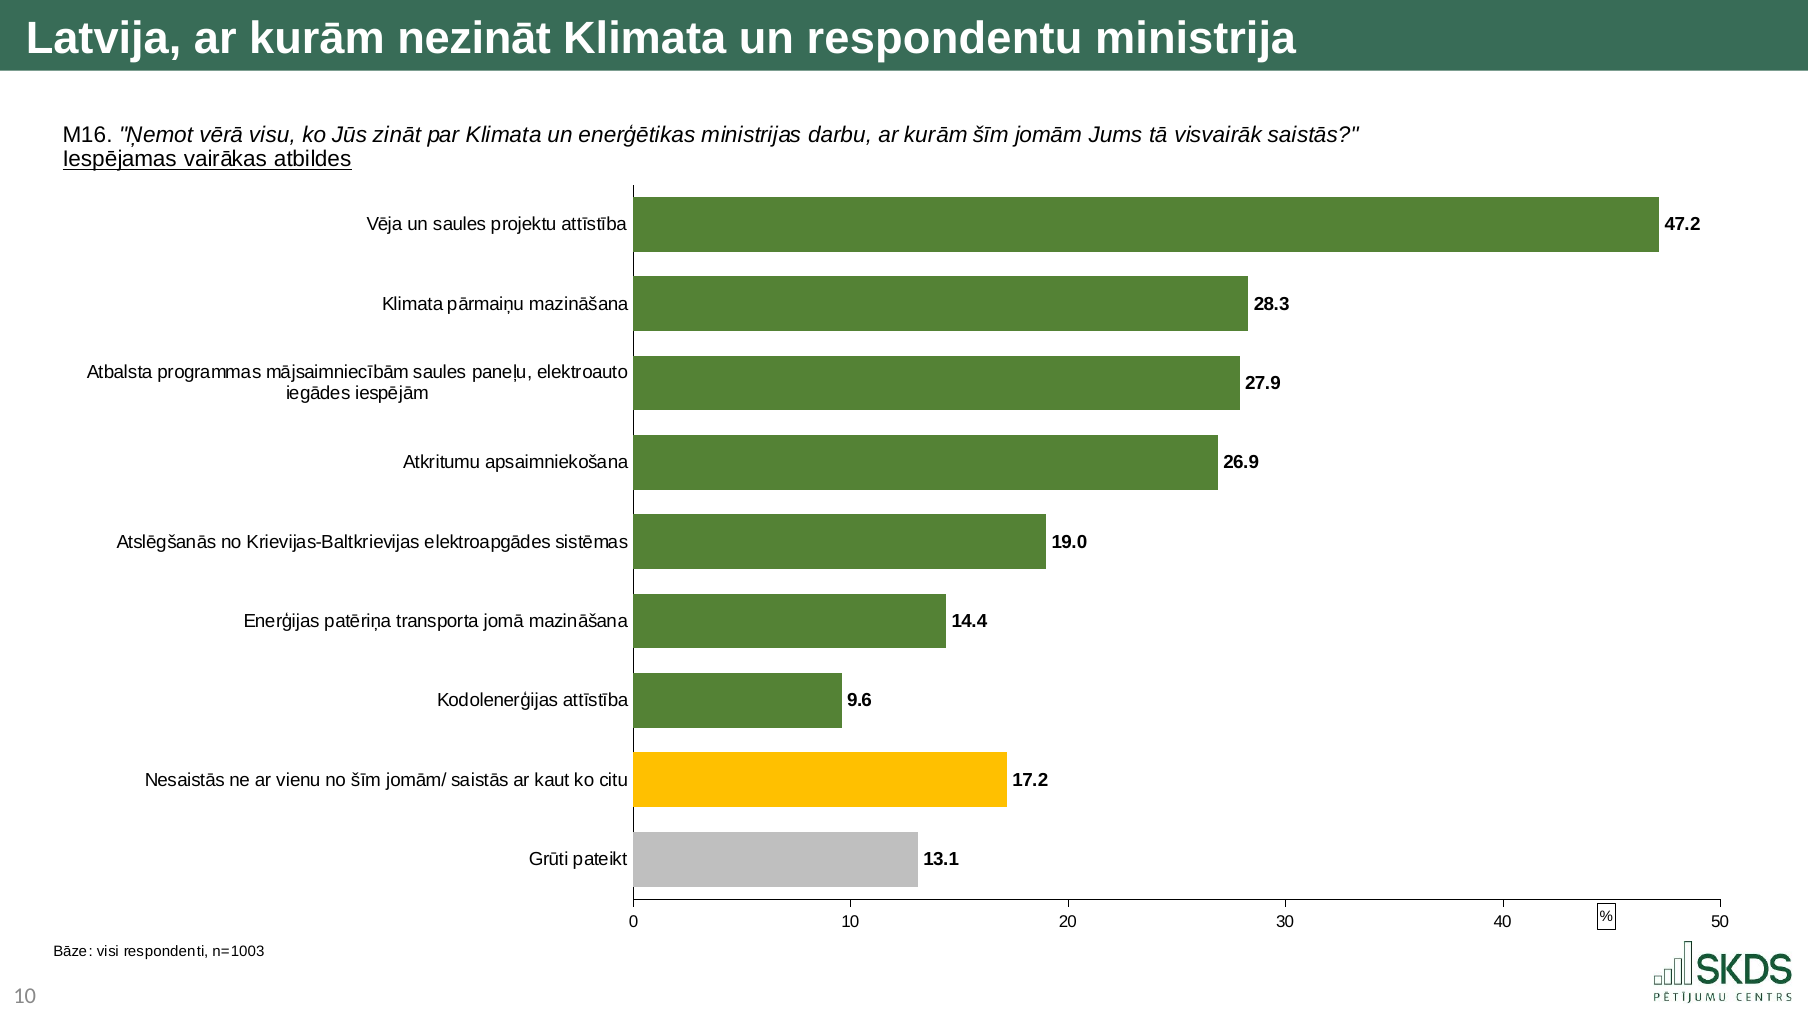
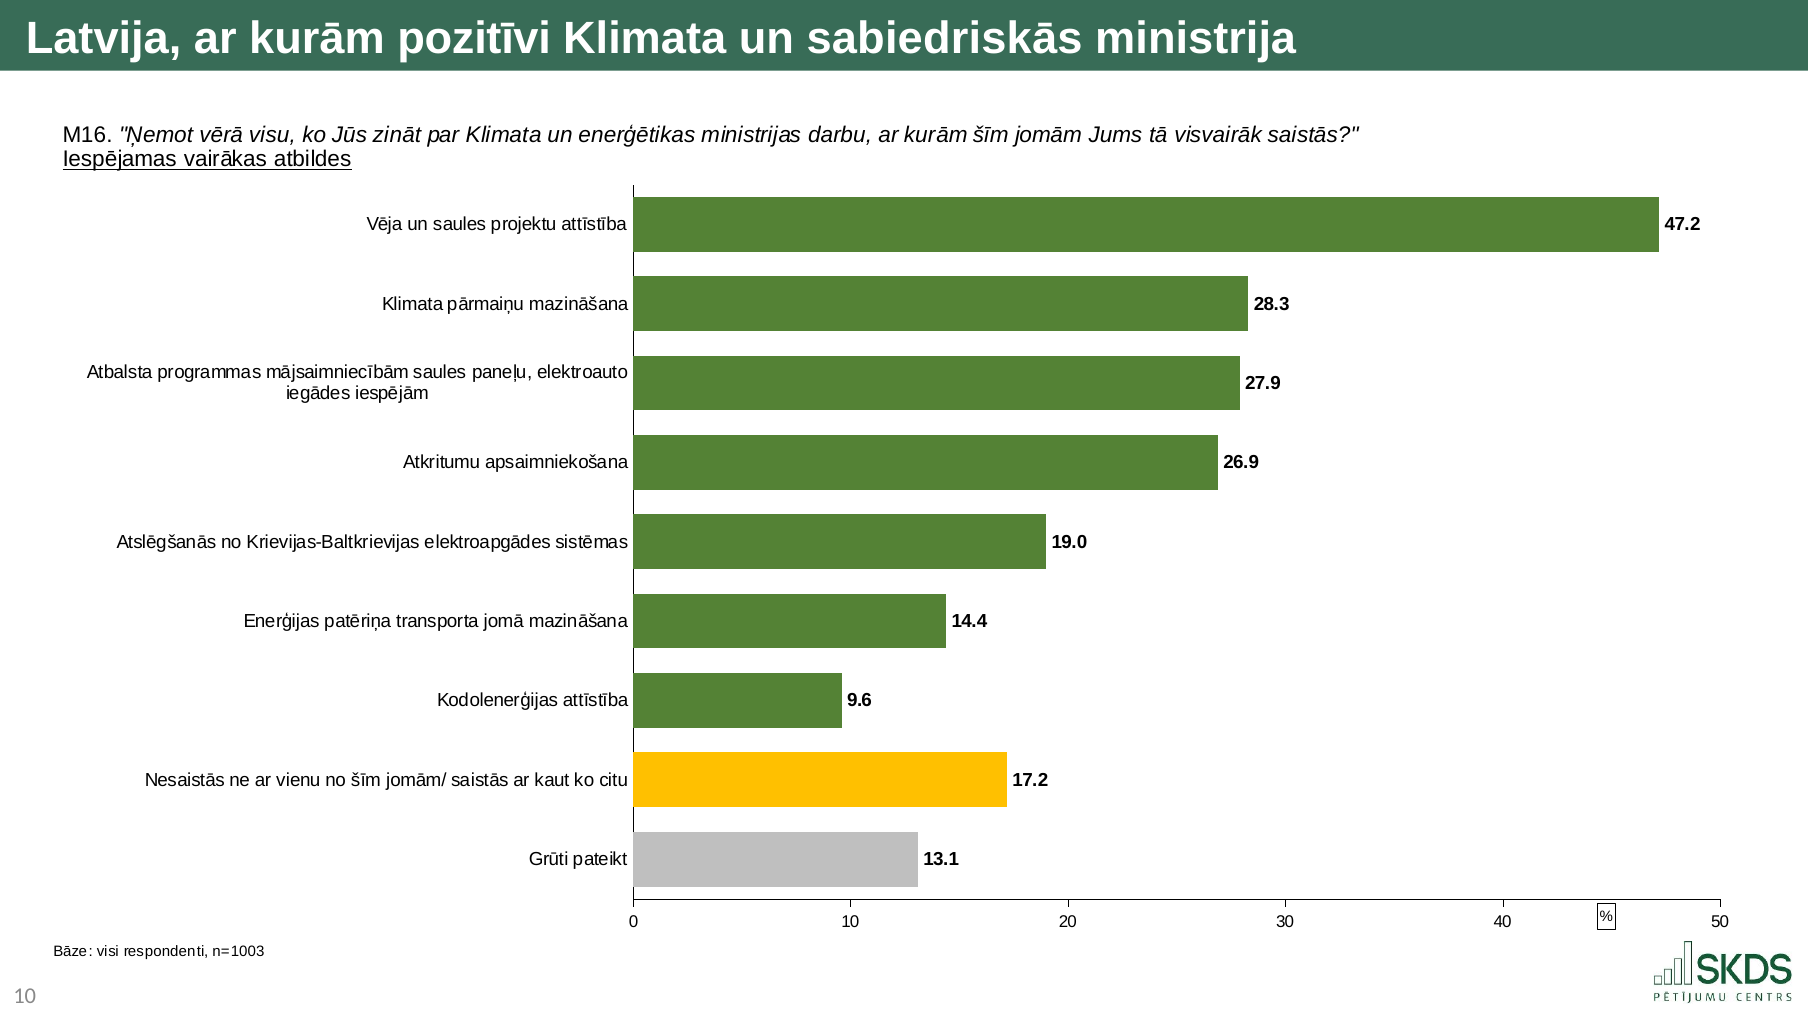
nezināt: nezināt -> pozitīvi (474, 38)
respondentu: respondentu -> sabiedriskās (945, 38)
